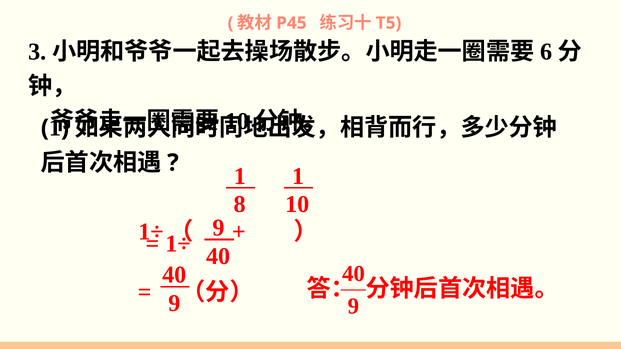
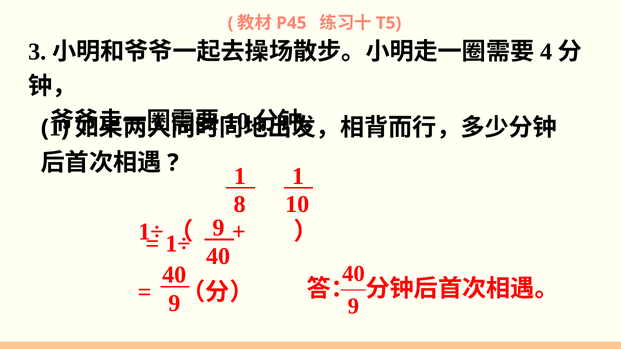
6: 6 -> 4 (546, 52)
